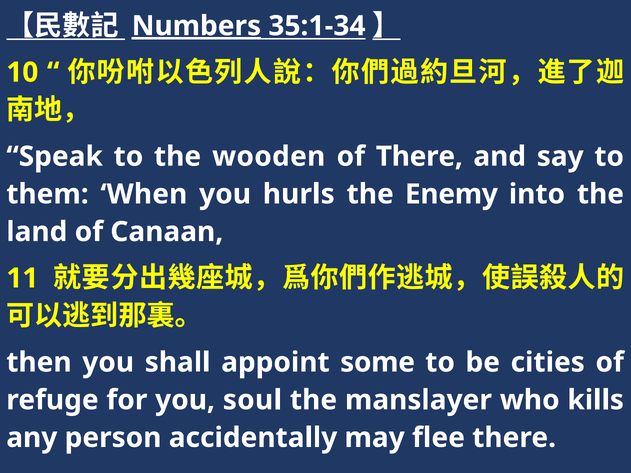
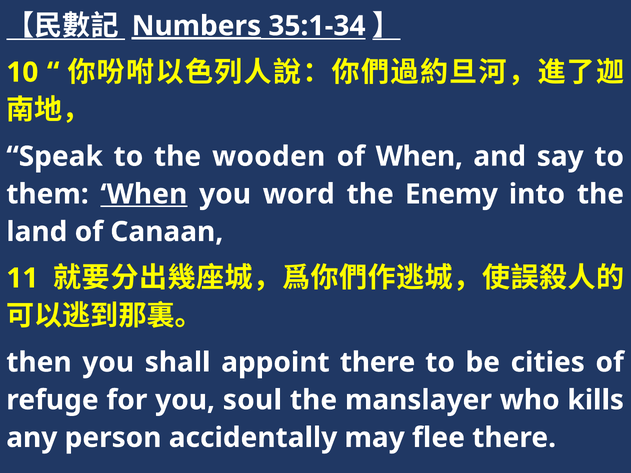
of There: There -> When (419, 157)
When underline: none -> present (144, 194)
hurls: hurls -> word (299, 194)
appoint some: some -> there (378, 363)
